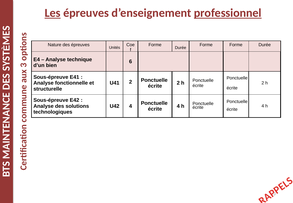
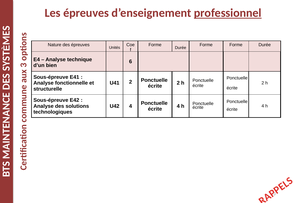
Les underline: present -> none (53, 13)
